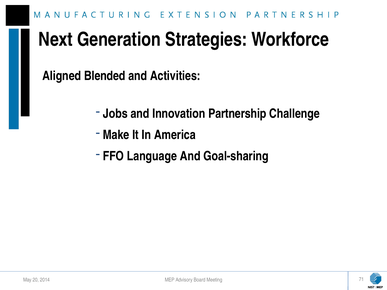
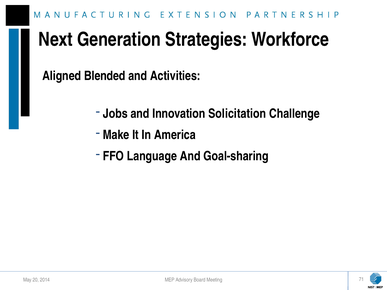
Partnership: Partnership -> Solicitation (237, 114)
